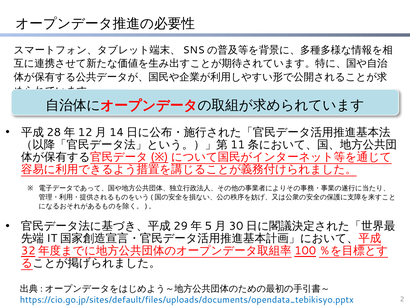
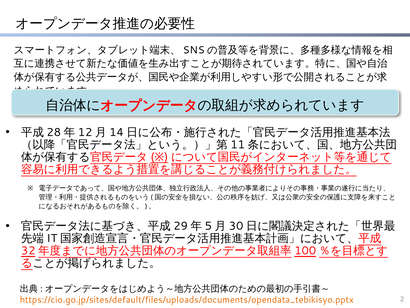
https://cio.go.jp/sites/default/files/uploads/documents/opendata_tebikisyo.pptx colour: blue -> orange (187, 299)
